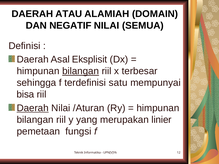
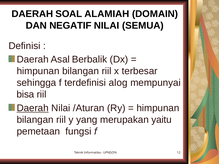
ATAU: ATAU -> SOAL (69, 14)
Eksplisit: Eksplisit -> Berbalik (90, 60)
bilangan underline: present -> none (81, 71)
satu: satu -> alog (118, 83)
linier: linier -> yaitu (162, 120)
